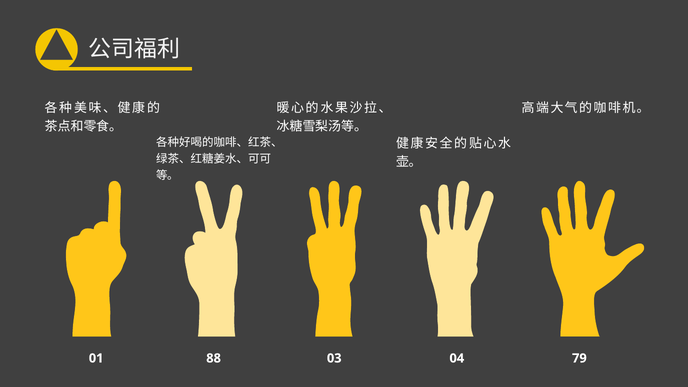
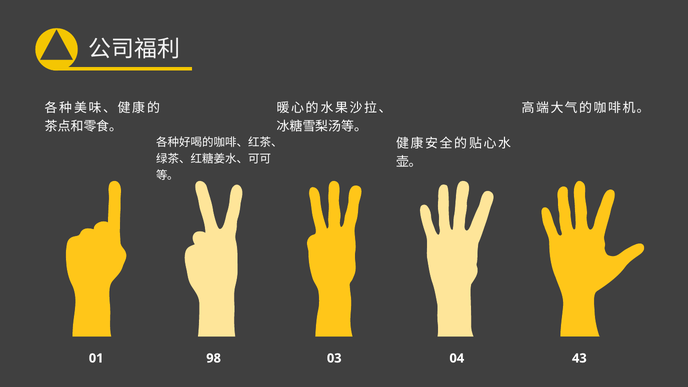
88: 88 -> 98 (214, 358)
79: 79 -> 43 (579, 358)
